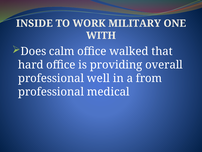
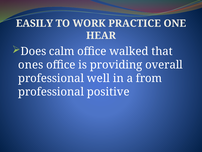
INSIDE: INSIDE -> EASILY (34, 23)
MILITARY: MILITARY -> PRACTICE (135, 23)
WITH: WITH -> HEAR (101, 35)
hard: hard -> ones (31, 65)
medical: medical -> positive (108, 92)
